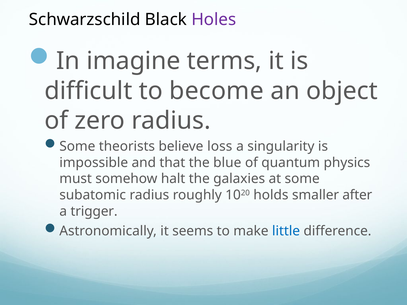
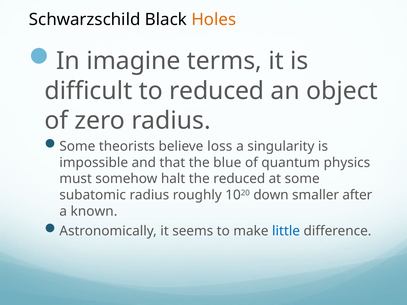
Holes colour: purple -> orange (214, 20)
to become: become -> reduced (217, 91)
the galaxies: galaxies -> reduced (239, 179)
holds: holds -> down (271, 195)
trigger: trigger -> known (94, 212)
